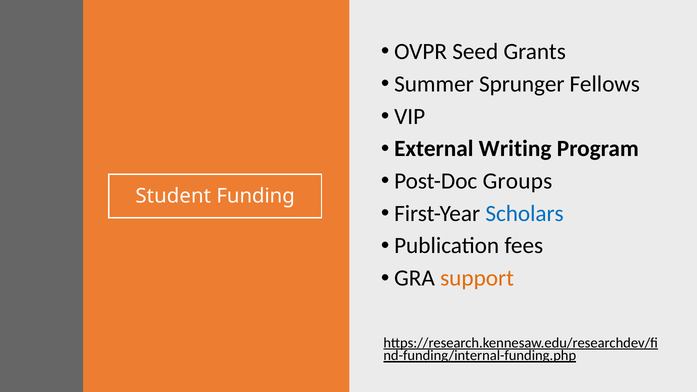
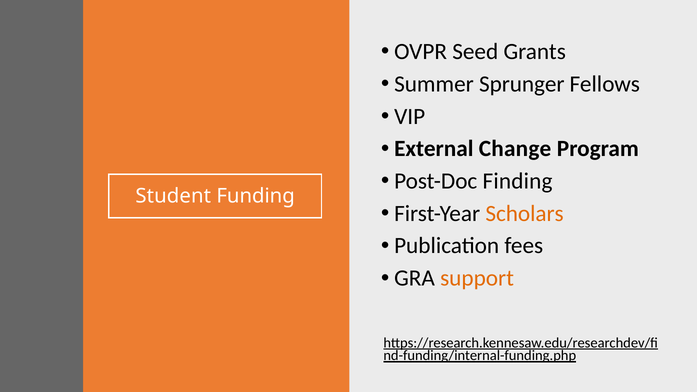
Writing: Writing -> Change (515, 149)
Groups: Groups -> Finding (517, 181)
Scholars colour: blue -> orange (525, 213)
